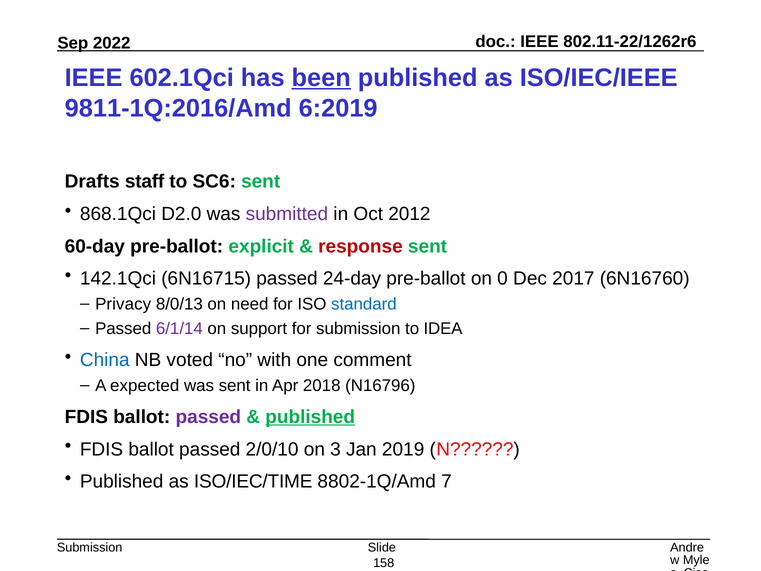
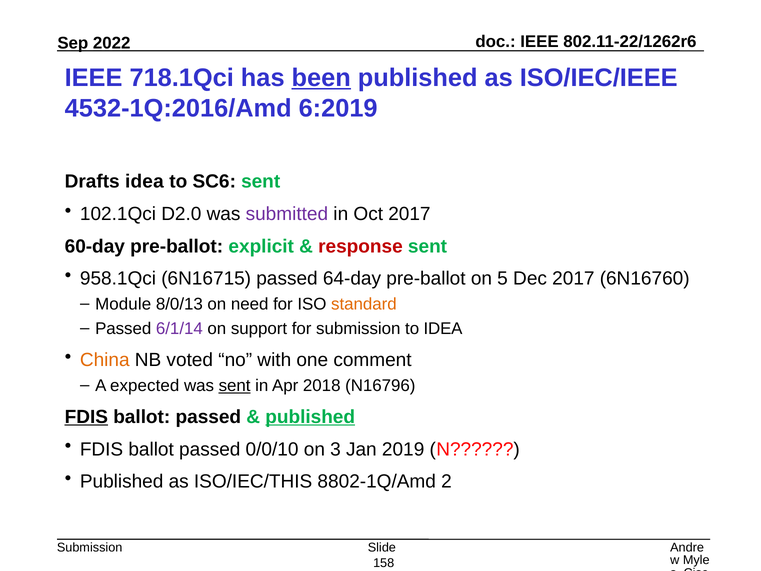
602.1Qci: 602.1Qci -> 718.1Qci (182, 78)
9811-1Q:2016/Amd: 9811-1Q:2016/Amd -> 4532-1Q:2016/Amd (178, 108)
Drafts staff: staff -> idea (144, 181)
868.1Qci: 868.1Qci -> 102.1Qci (118, 214)
Oct 2012: 2012 -> 2017 (409, 214)
142.1Qci: 142.1Qci -> 958.1Qci (118, 279)
24-day: 24-day -> 64-day (352, 279)
0: 0 -> 5 (503, 279)
Privacy: Privacy -> Module (123, 304)
standard colour: blue -> orange (364, 304)
China colour: blue -> orange (105, 360)
sent underline: none -> present (235, 386)
FDIS underline: none -> present (86, 417)
passed colour: purple -> black (208, 417)
2/0/10: 2/0/10 -> 0/0/10 (272, 449)
ISO/IEC/TIME: ISO/IEC/TIME -> ISO/IEC/THIS (253, 481)
7: 7 -> 2 (446, 481)
